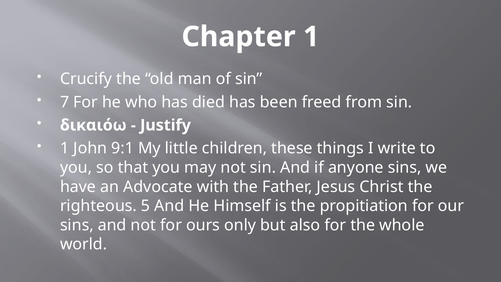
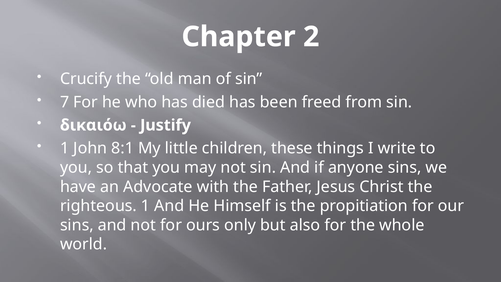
Chapter 1: 1 -> 2 (311, 37)
9:1: 9:1 -> 8:1 (123, 148)
righteous 5: 5 -> 1 (146, 206)
